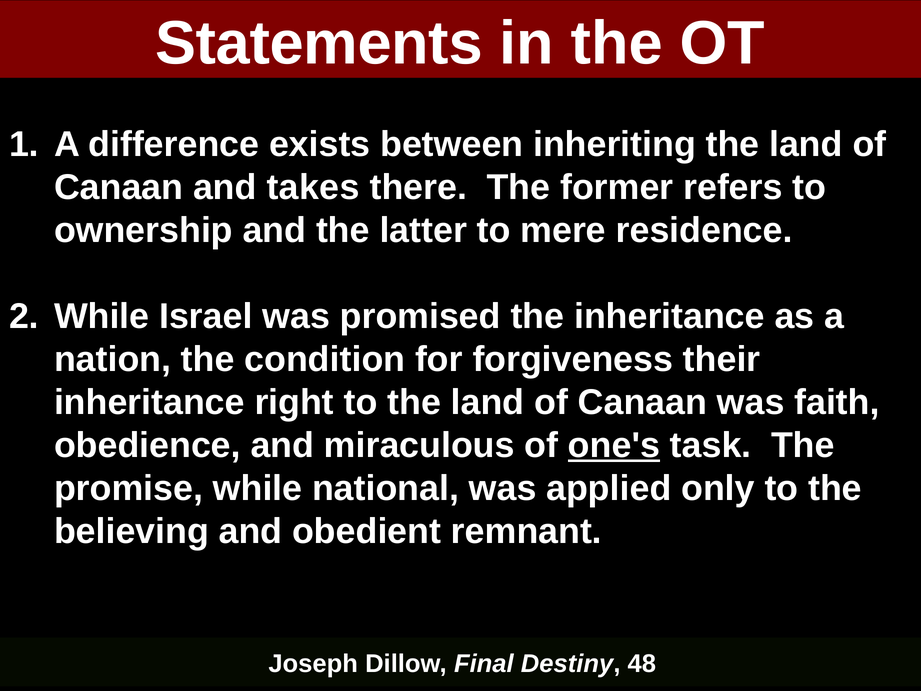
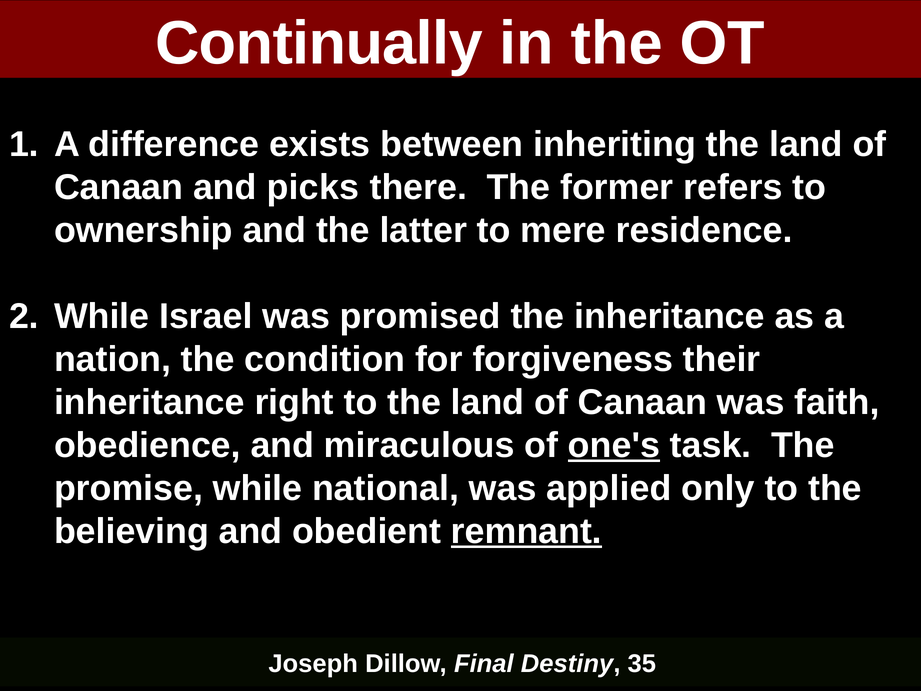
Statements: Statements -> Continually (319, 43)
takes: takes -> picks (313, 187)
remnant underline: none -> present (526, 531)
48: 48 -> 35 (642, 664)
